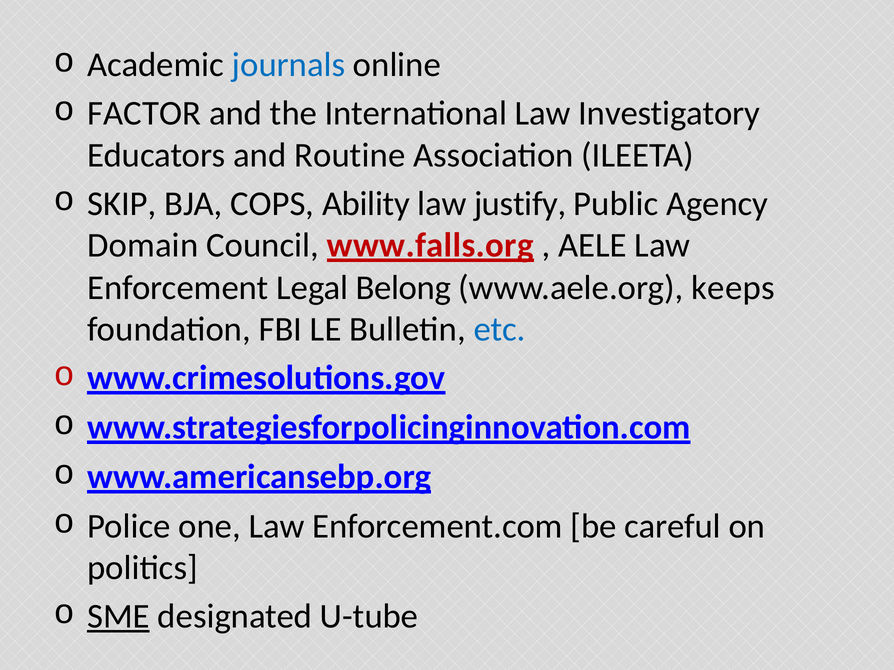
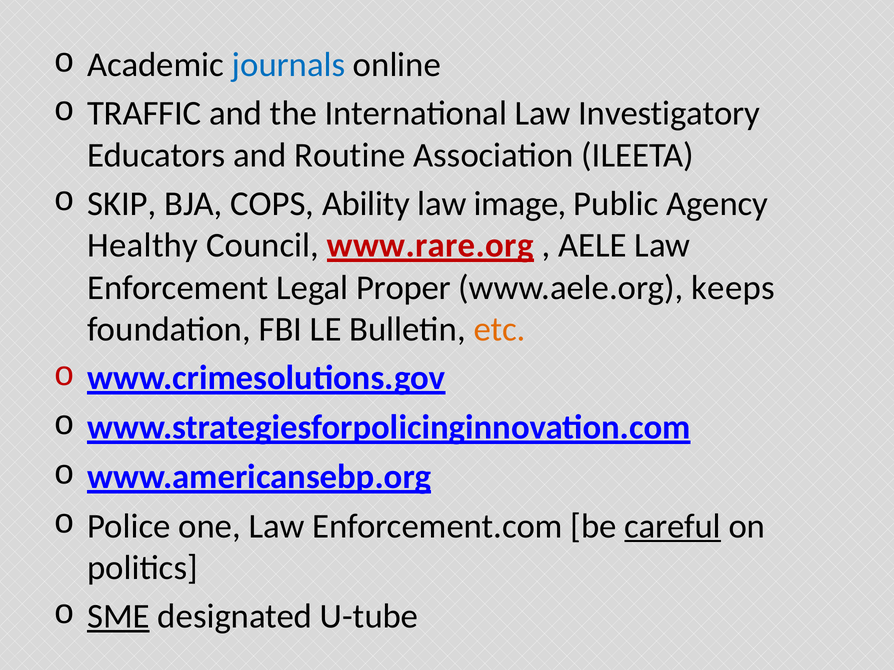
FACTOR: FACTOR -> TRAFFIC (144, 114)
justify: justify -> image (520, 204)
Domain: Domain -> Healthy (143, 245)
www.falls.org: www.falls.org -> www.rare.org (430, 245)
Belong: Belong -> Proper (403, 288)
etc colour: blue -> orange (499, 330)
careful underline: none -> present (673, 527)
